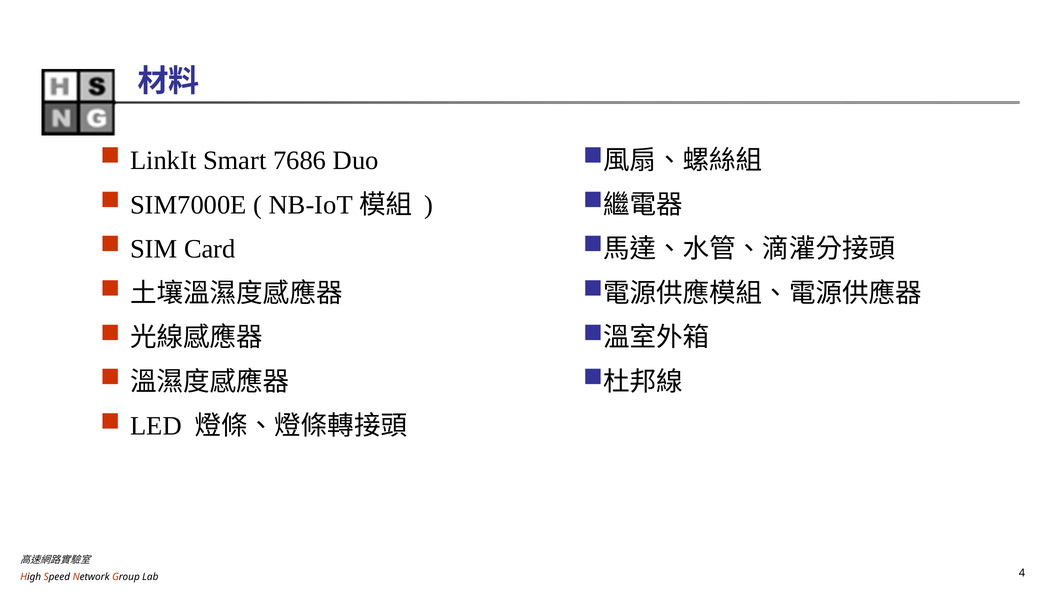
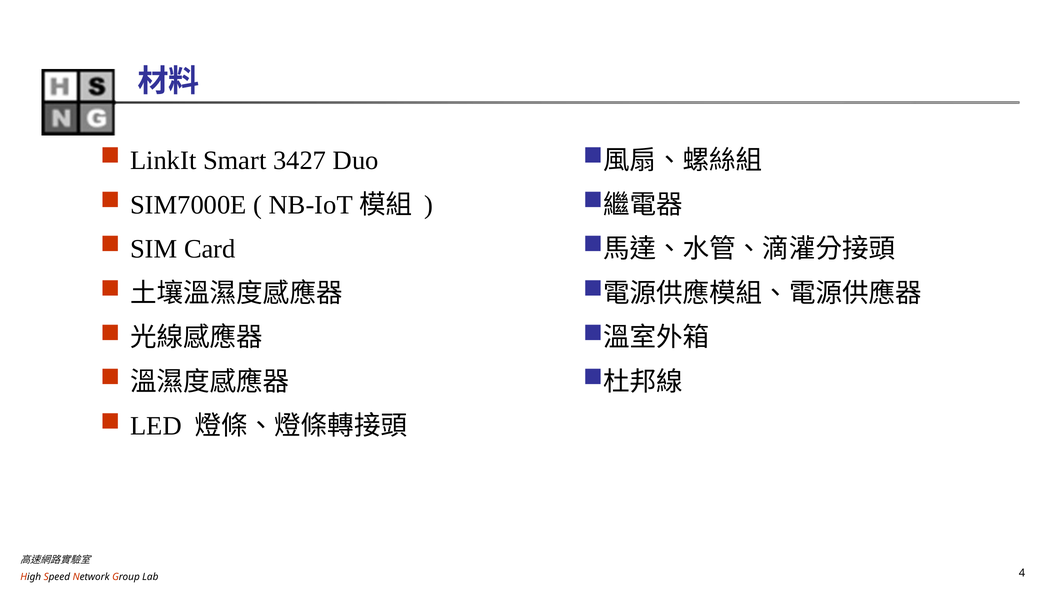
7686: 7686 -> 3427 (300, 161)
